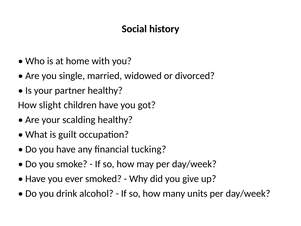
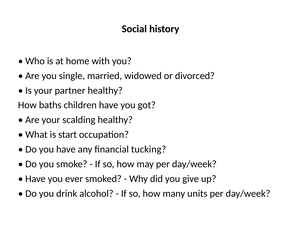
slight: slight -> baths (50, 105)
guilt: guilt -> start (68, 134)
